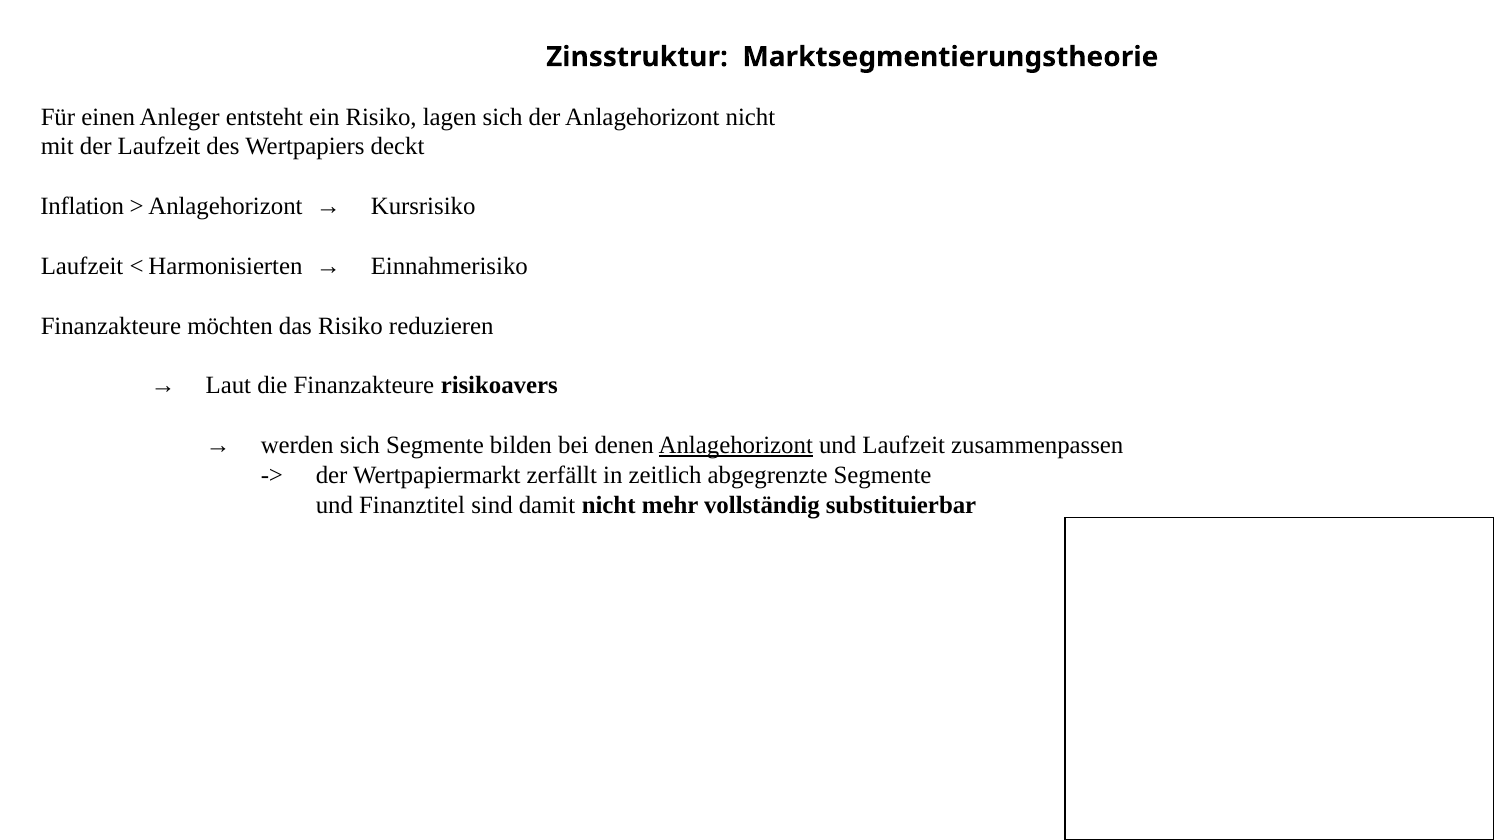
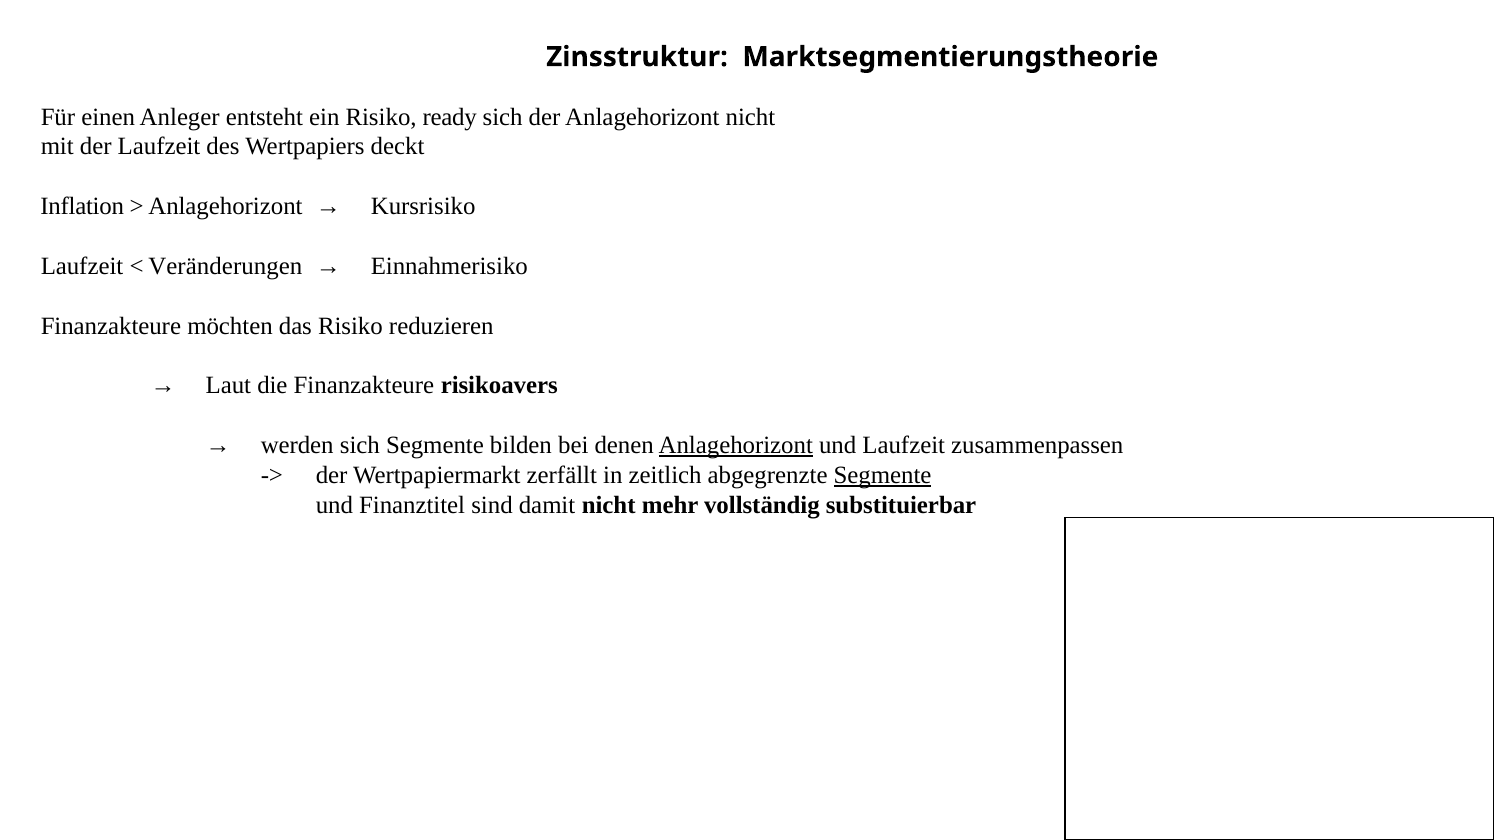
lagen: lagen -> ready (450, 117)
Harmonisierten: Harmonisierten -> Veränderungen (225, 266)
Segmente underline: none -> present (883, 475)
